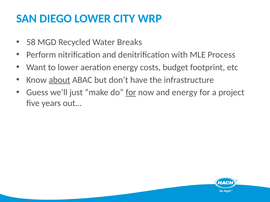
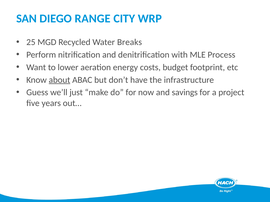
DIEGO LOWER: LOWER -> RANGE (93, 19)
58: 58 -> 25 (31, 42)
for underline: present -> none (131, 93)
and energy: energy -> savings (185, 93)
